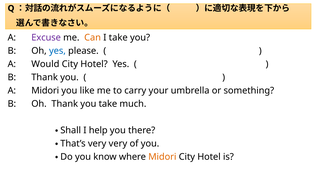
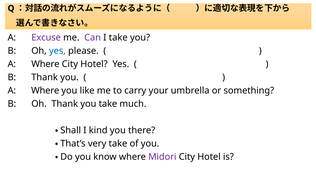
Can colour: orange -> purple (93, 37)
Would: Would -> Where (45, 64)
Midori: Midori -> Where (45, 90)
help: help -> kind (98, 130)
very very: very -> take (118, 143)
Midori colour: orange -> purple (162, 156)
